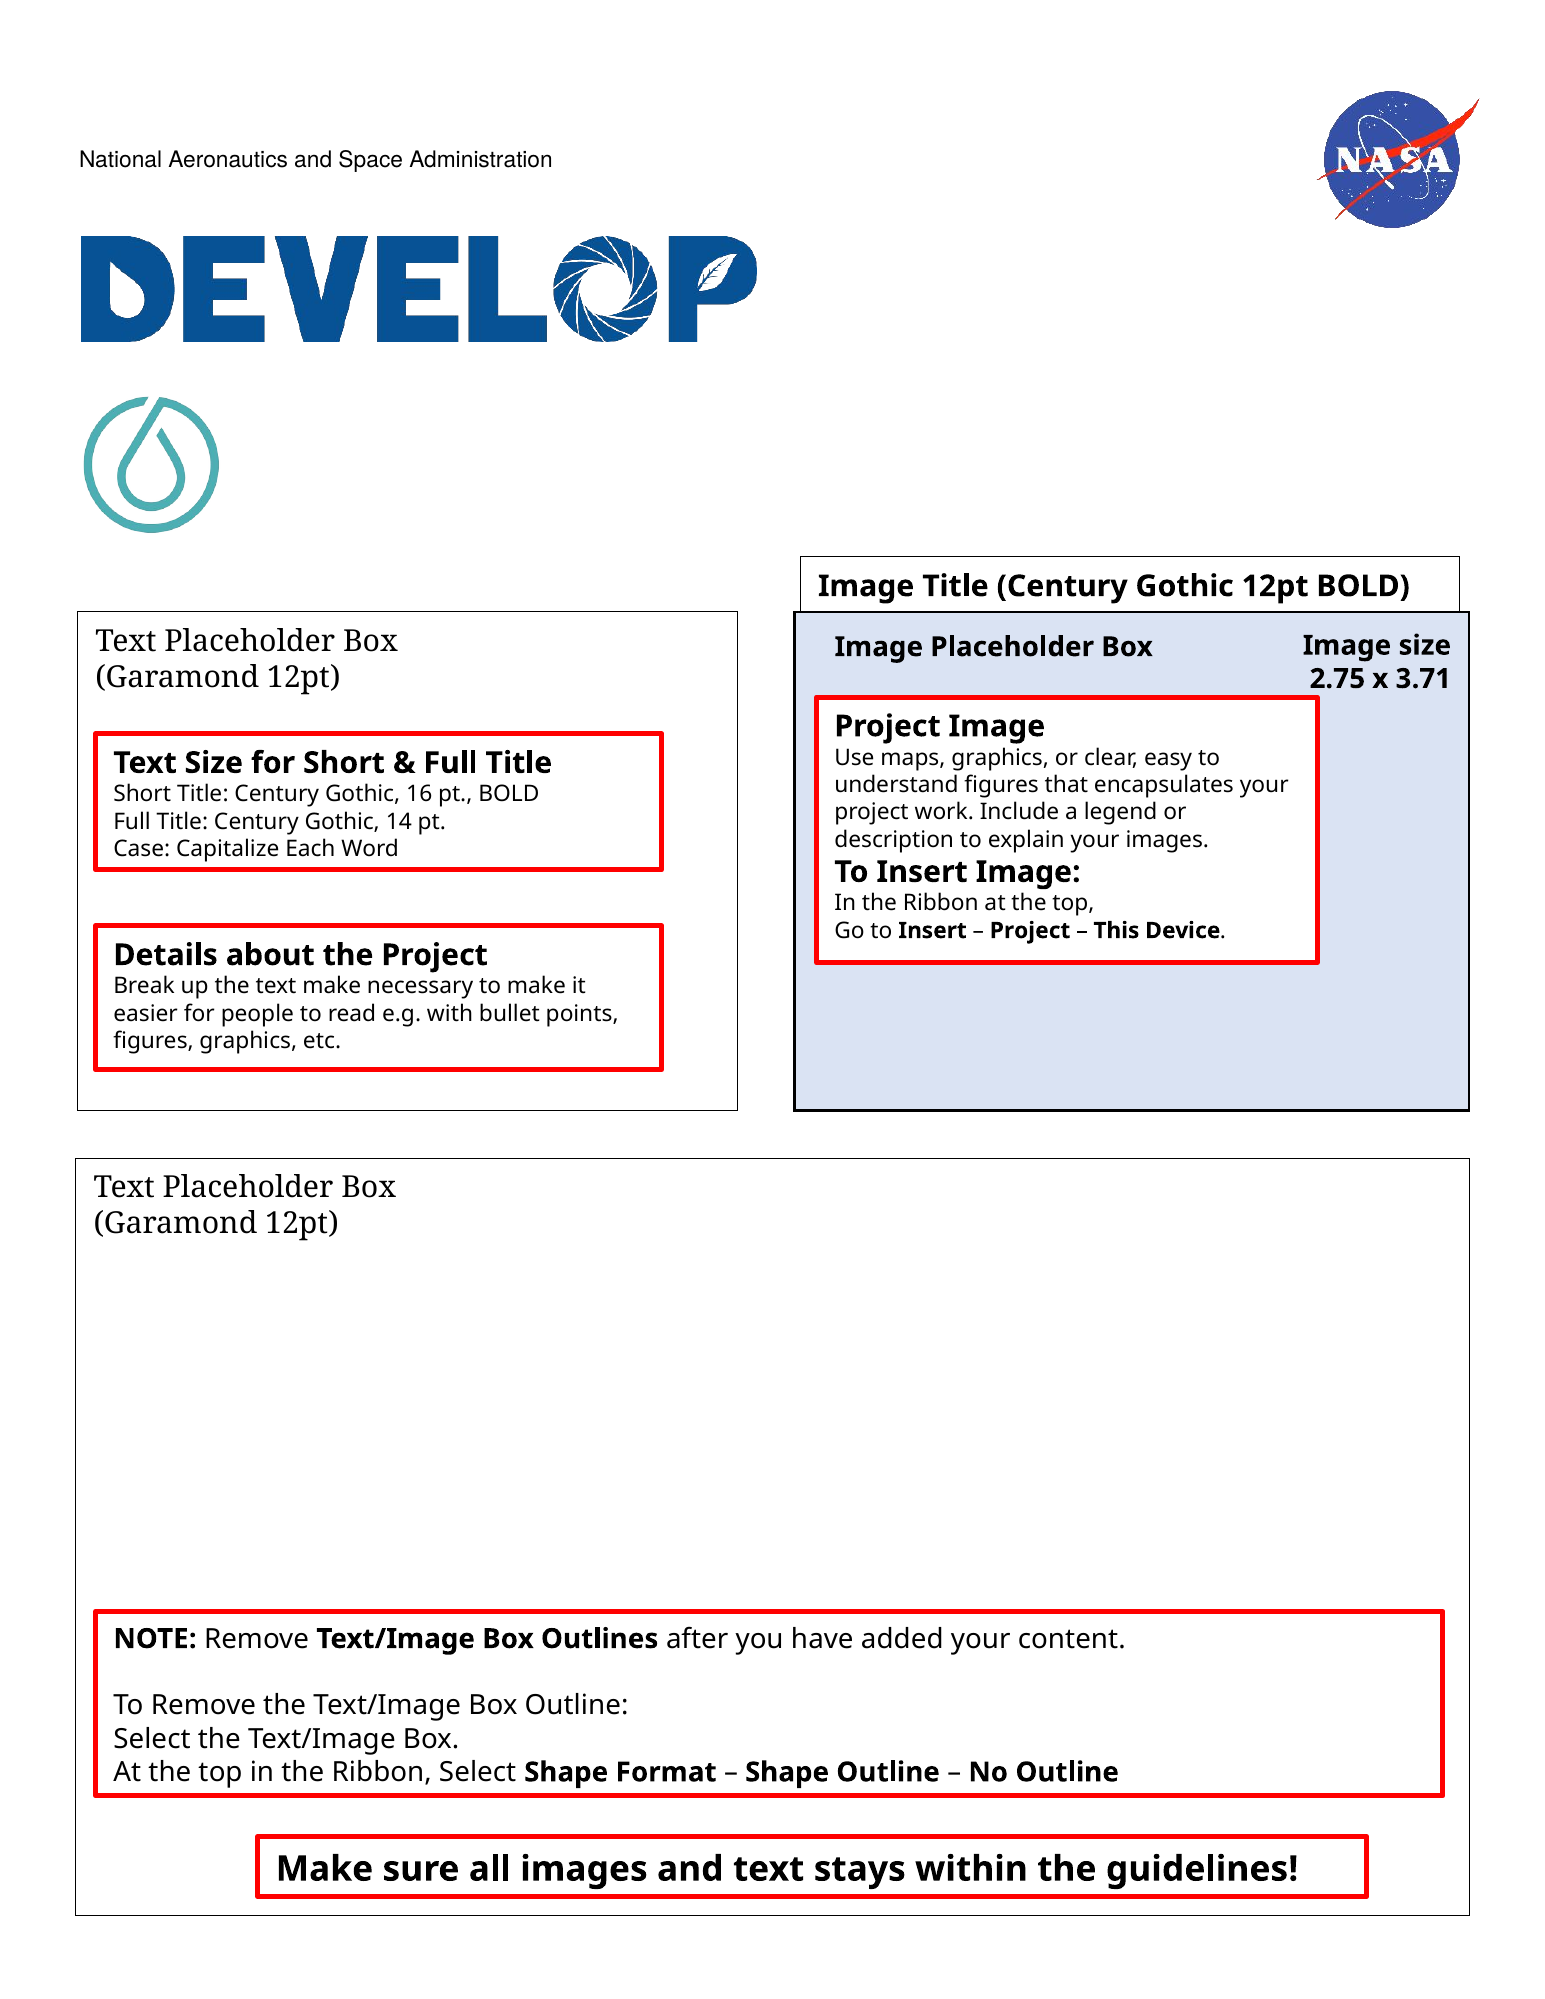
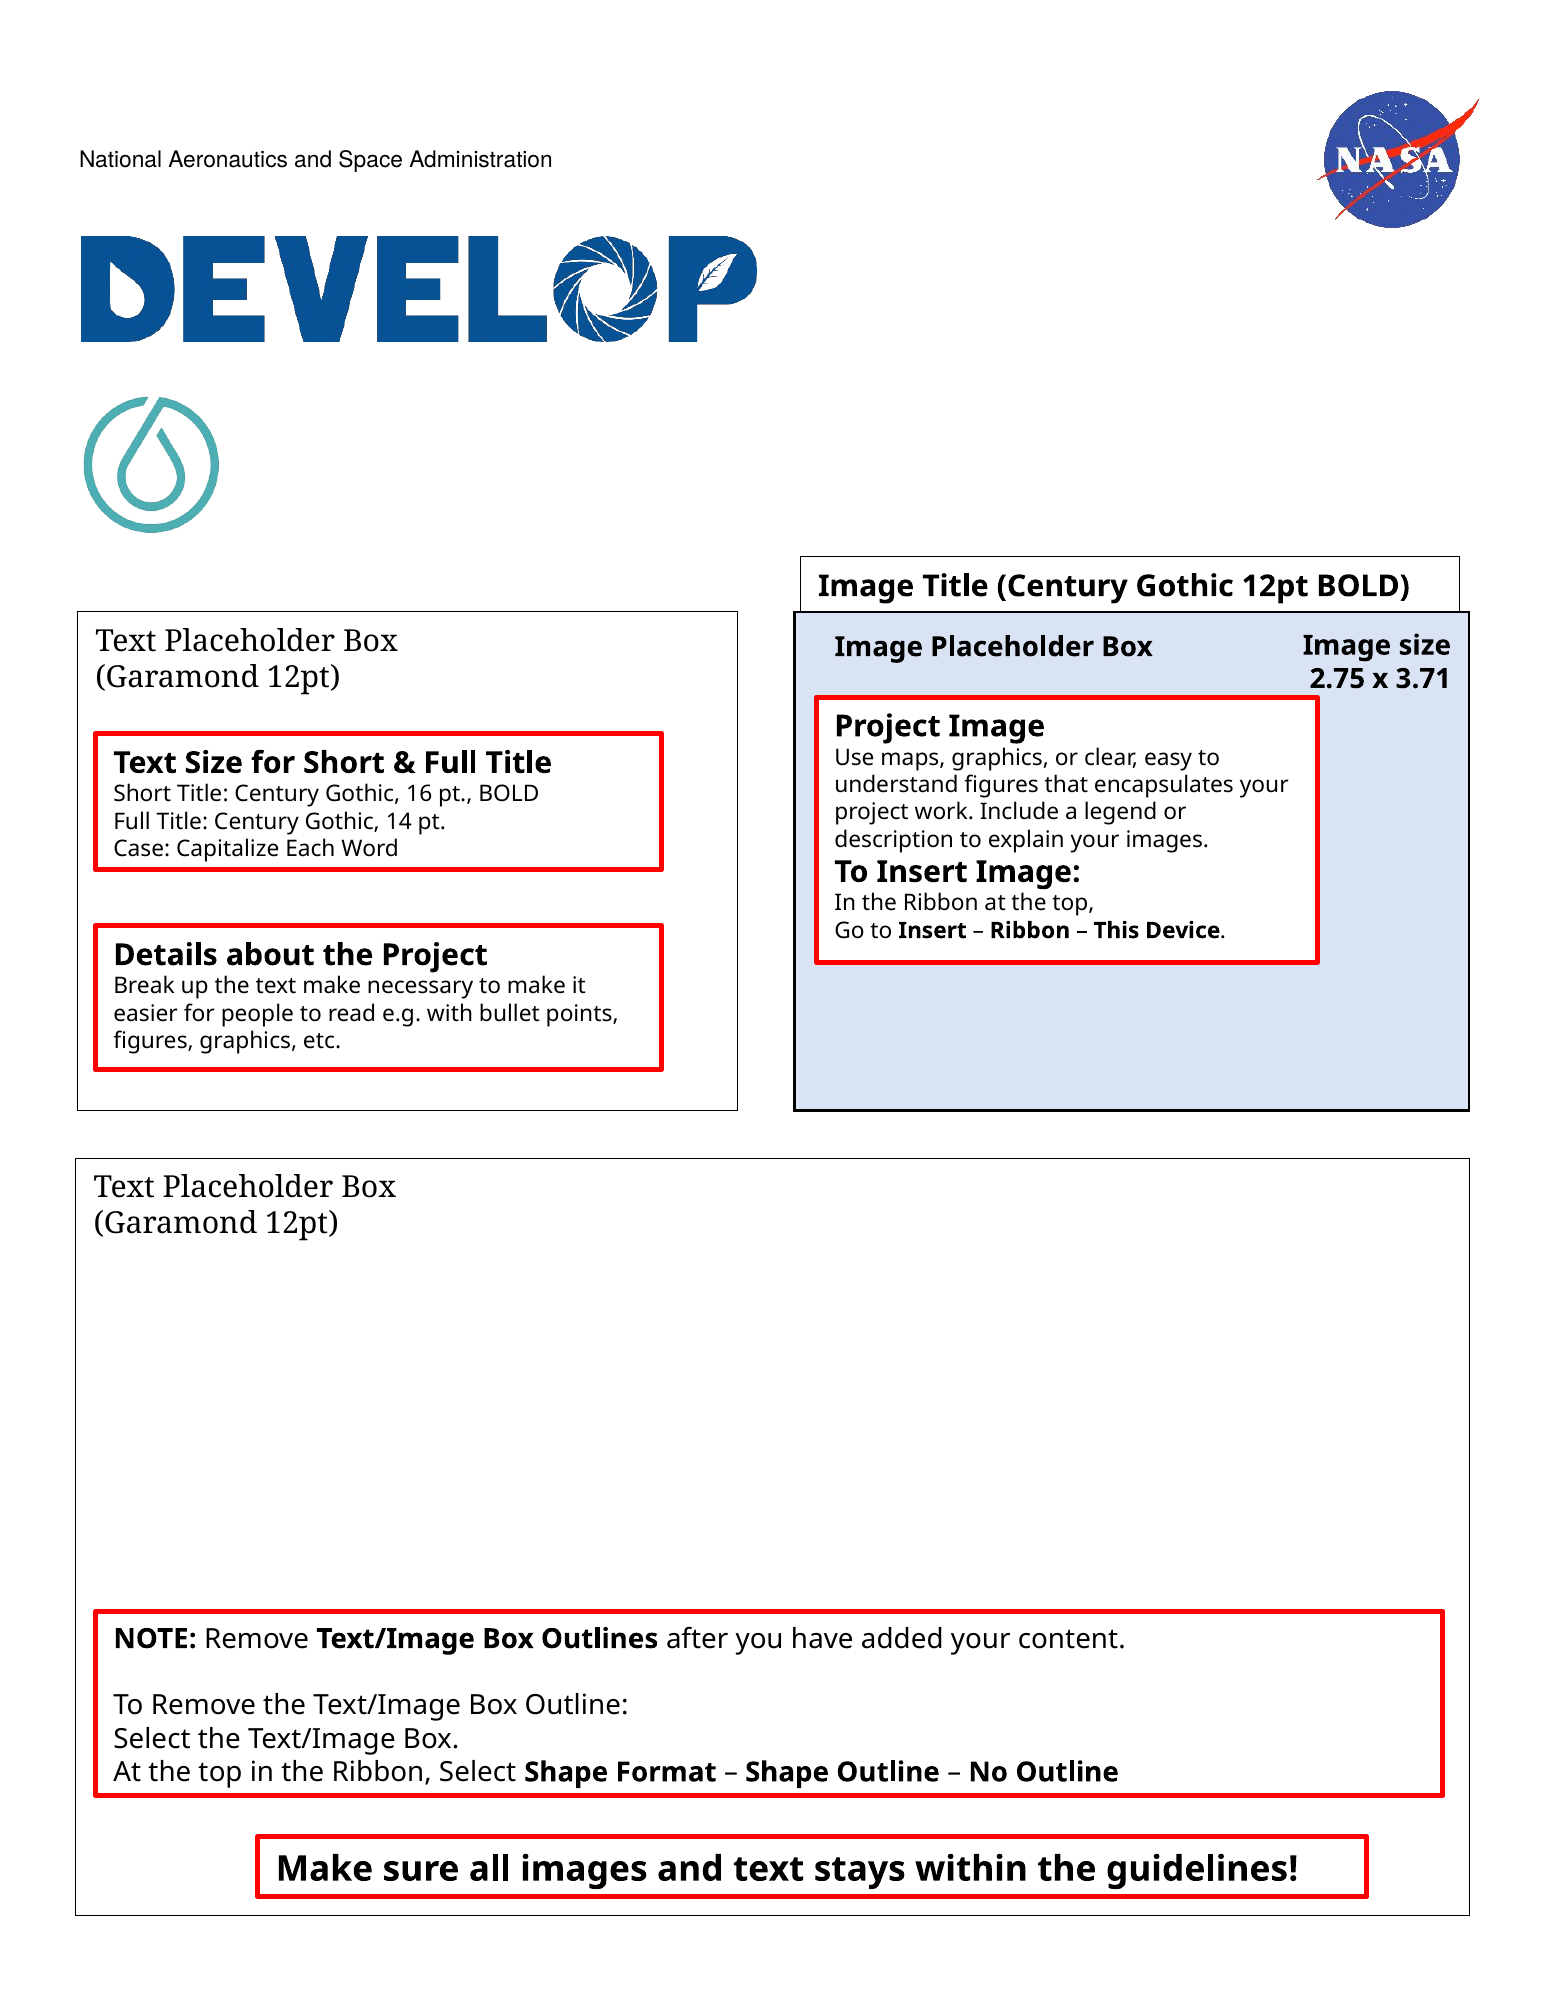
Project: Project -> Ribbon (1030, 931)
